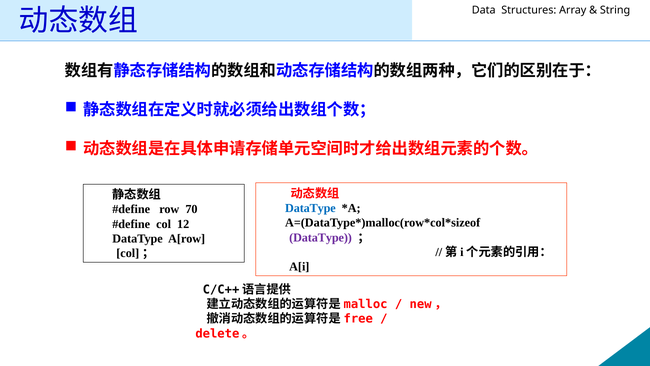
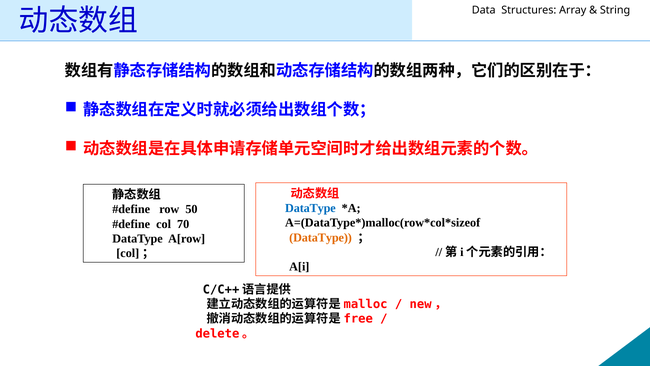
70: 70 -> 50 (191, 209)
12: 12 -> 70 (183, 224)
DataType colour: purple -> orange (321, 237)
